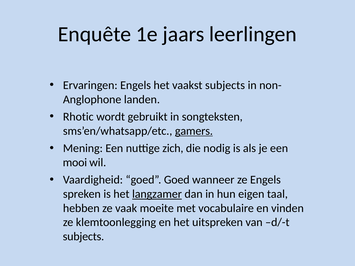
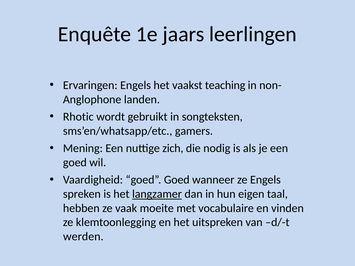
vaakst subjects: subjects -> teaching (225, 85)
gamers underline: present -> none (194, 131)
mooi: mooi -> goed (75, 163)
subjects: subjects -> werden (83, 237)
